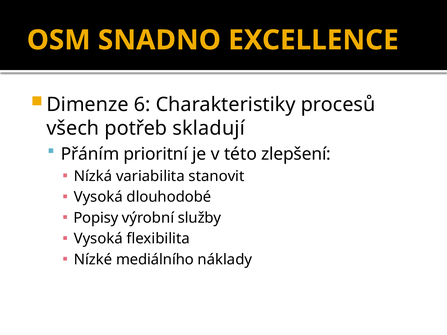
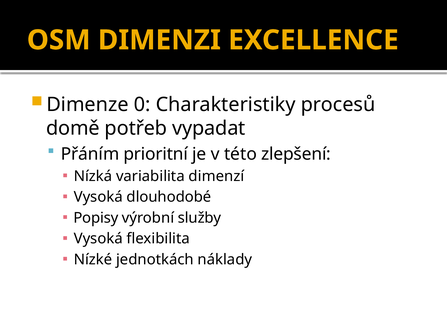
SNADNO: SNADNO -> DIMENZI (159, 40)
6: 6 -> 0 (142, 105)
všech: všech -> domě (73, 128)
skladují: skladují -> vypadat (209, 128)
stanovit: stanovit -> dimenzí (217, 176)
mediálního: mediálního -> jednotkách (155, 260)
